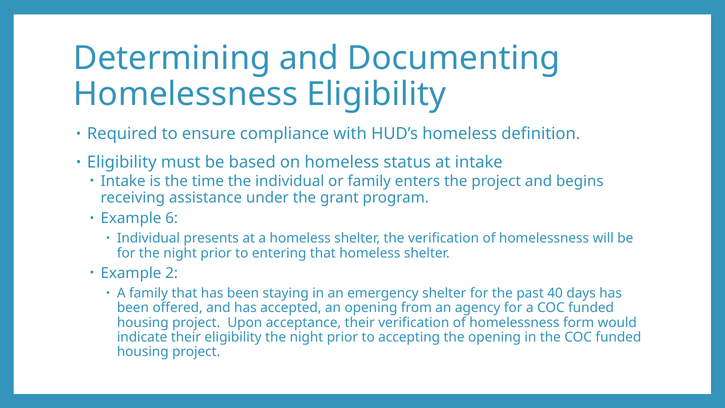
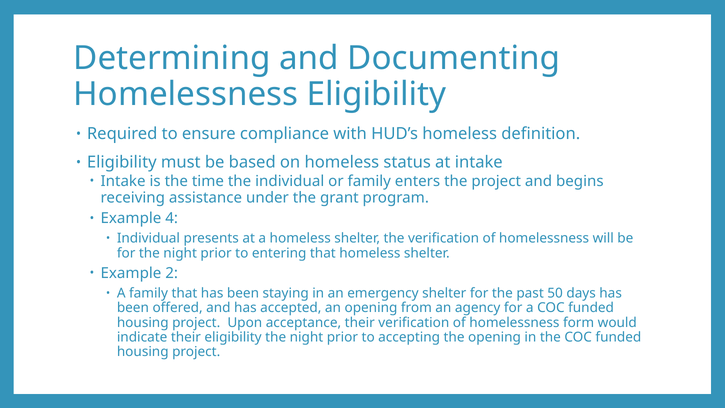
6: 6 -> 4 (172, 218)
40: 40 -> 50 (555, 293)
